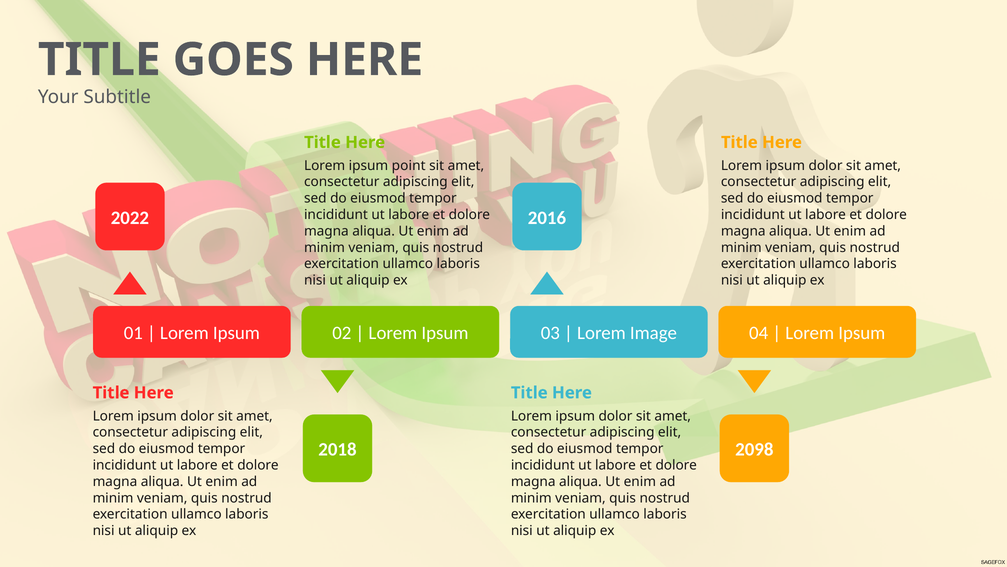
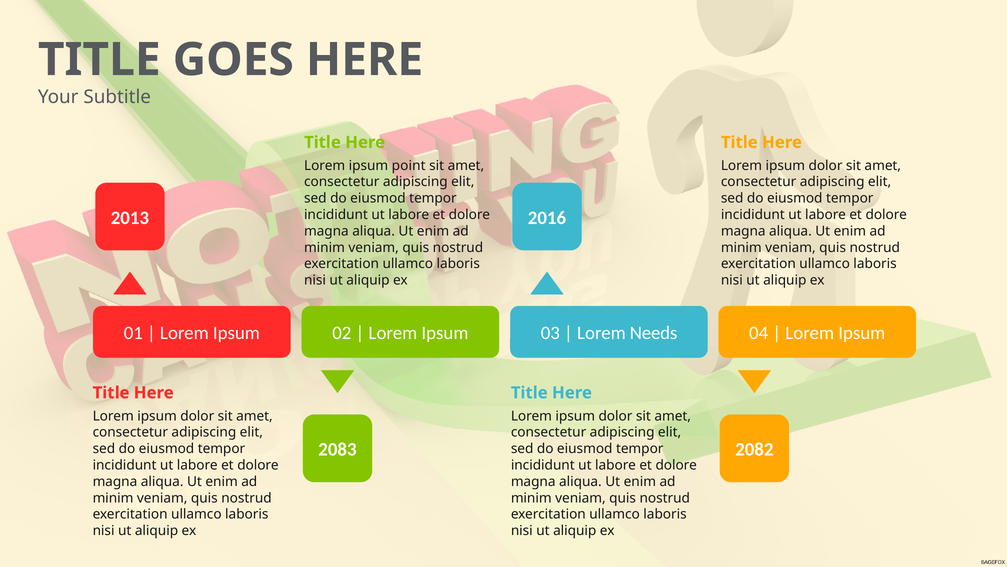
2022: 2022 -> 2013 (130, 218)
Image: Image -> Needs (654, 333)
2018: 2018 -> 2083 (337, 449)
2098: 2098 -> 2082 (754, 449)
